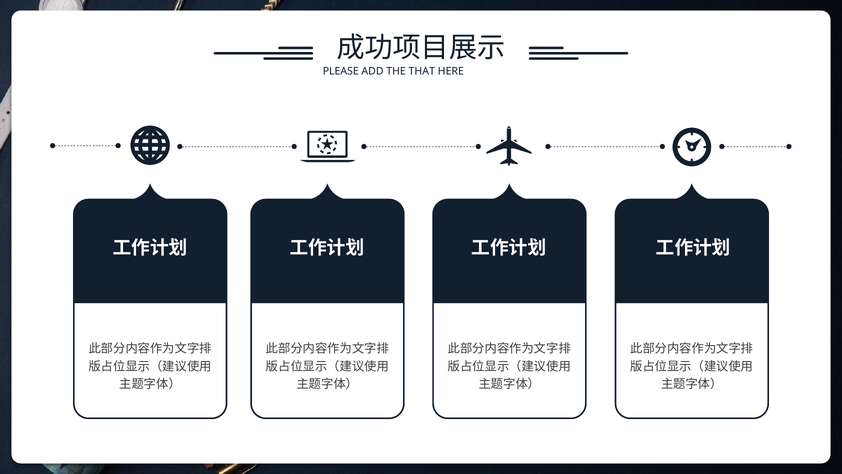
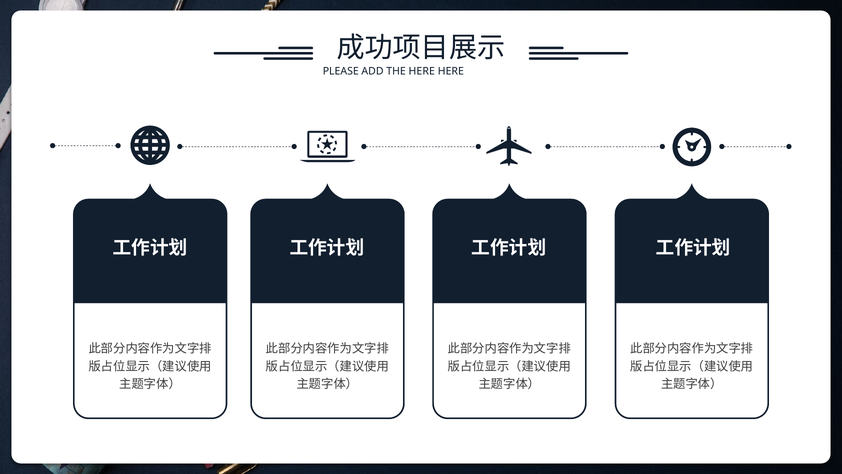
THE THAT: THAT -> HERE (422, 71)
